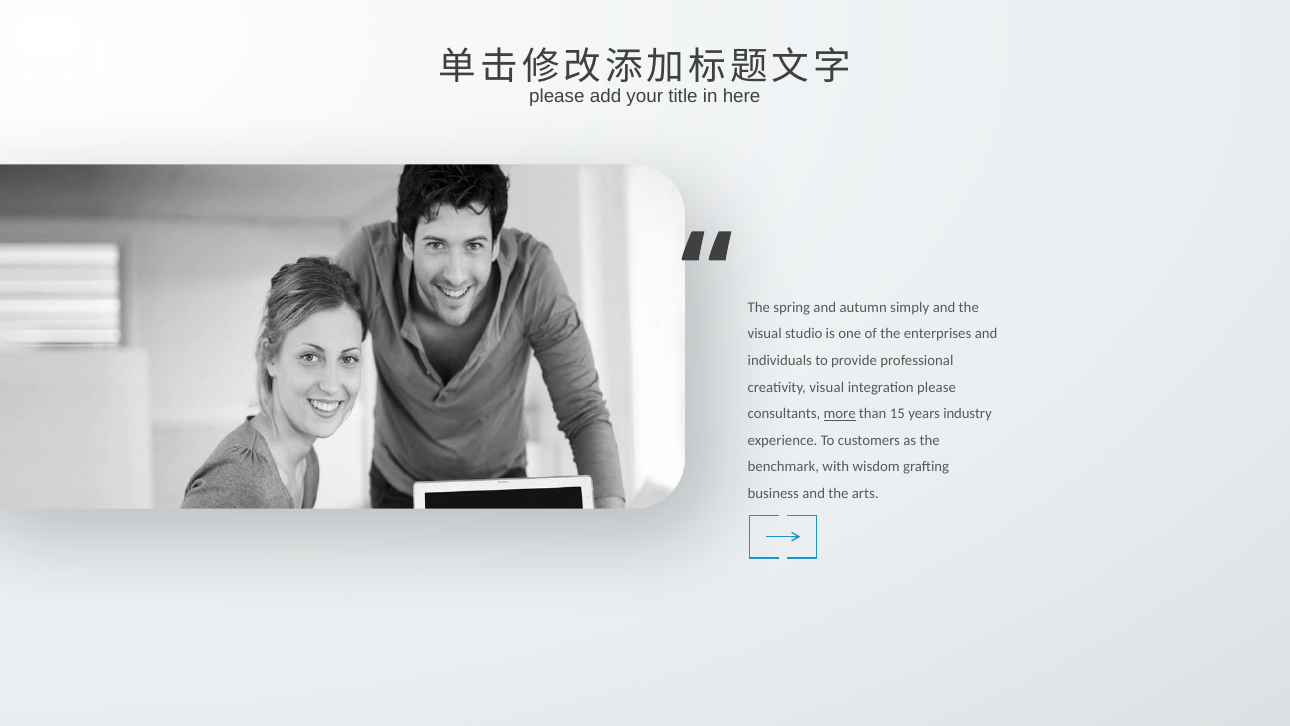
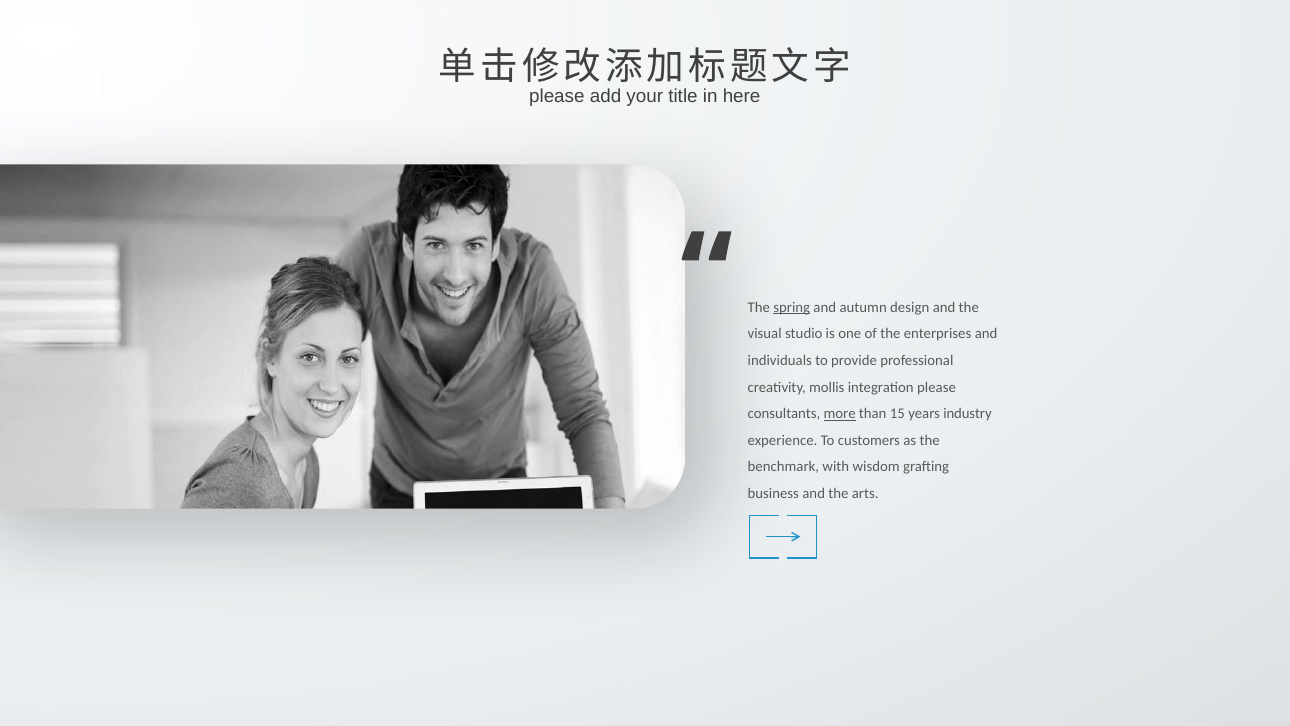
spring underline: none -> present (792, 307)
simply: simply -> design (910, 307)
creativity visual: visual -> mollis (827, 387)
